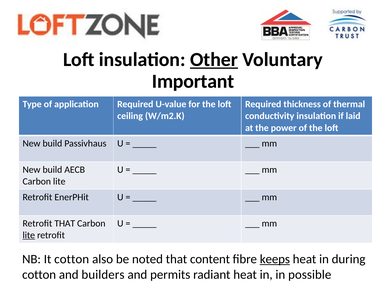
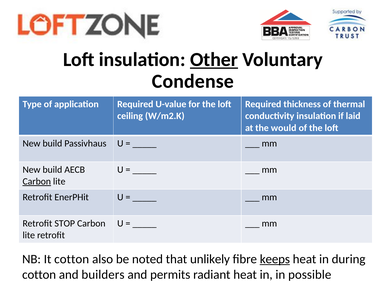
Important: Important -> Condense (193, 81)
power: power -> would (284, 128)
Carbon underline: none -> present (37, 181)
Retrofit THAT: THAT -> STOP (65, 223)
lite underline: present -> none (29, 235)
content: content -> unlikely (210, 259)
